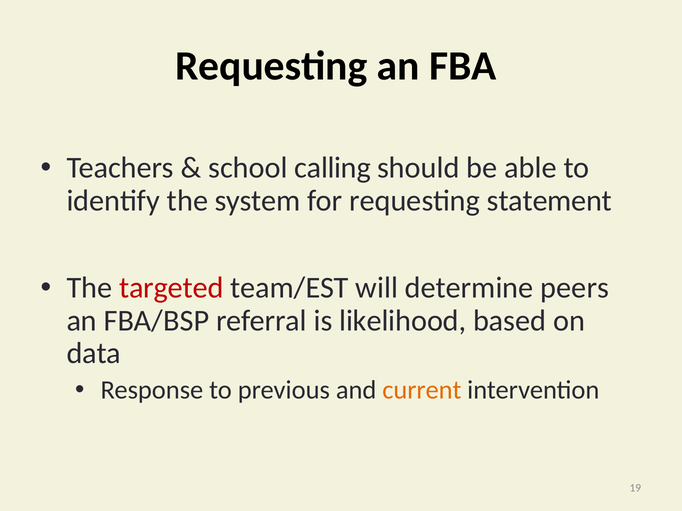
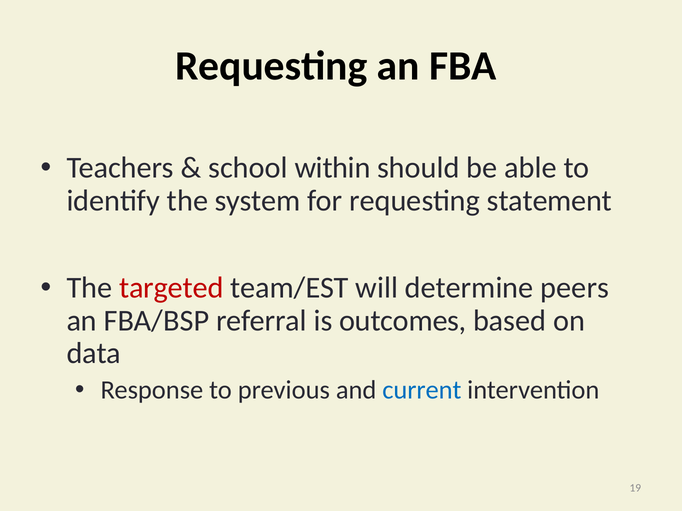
calling: calling -> within (333, 168)
likelihood: likelihood -> outcomes (403, 321)
current colour: orange -> blue (422, 390)
